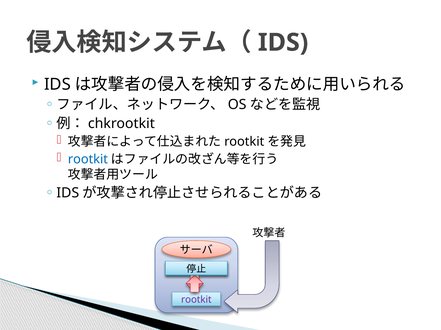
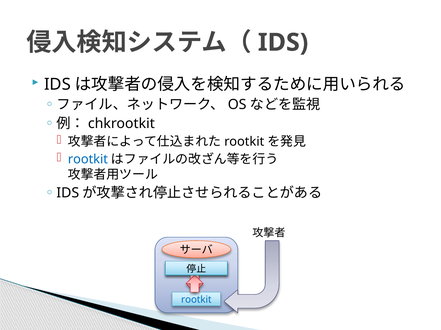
rootkit colour: purple -> blue (196, 300)
